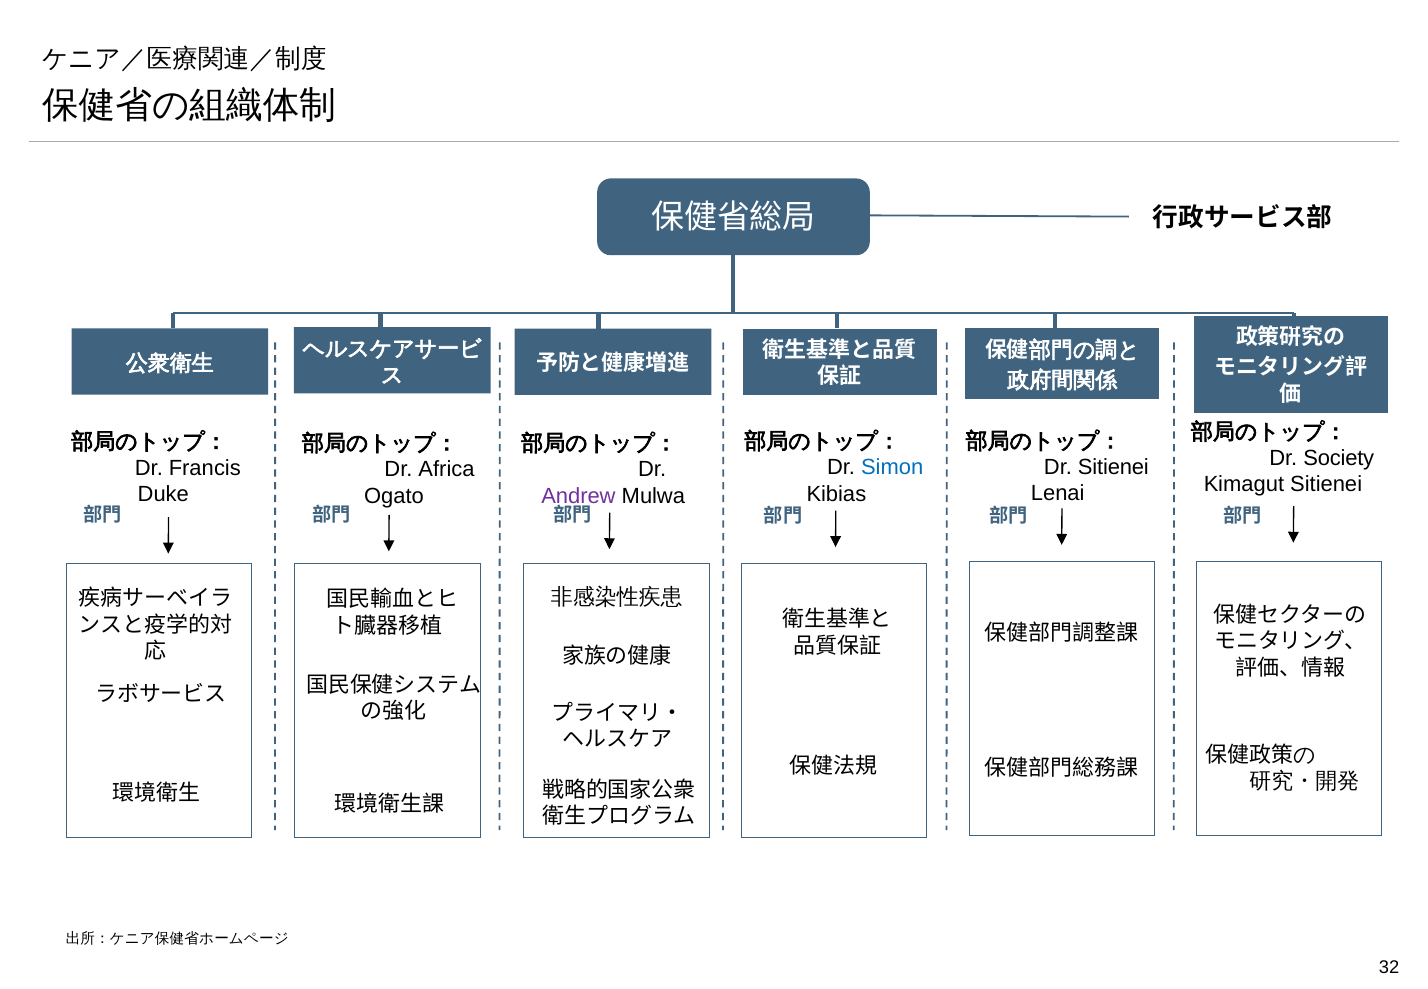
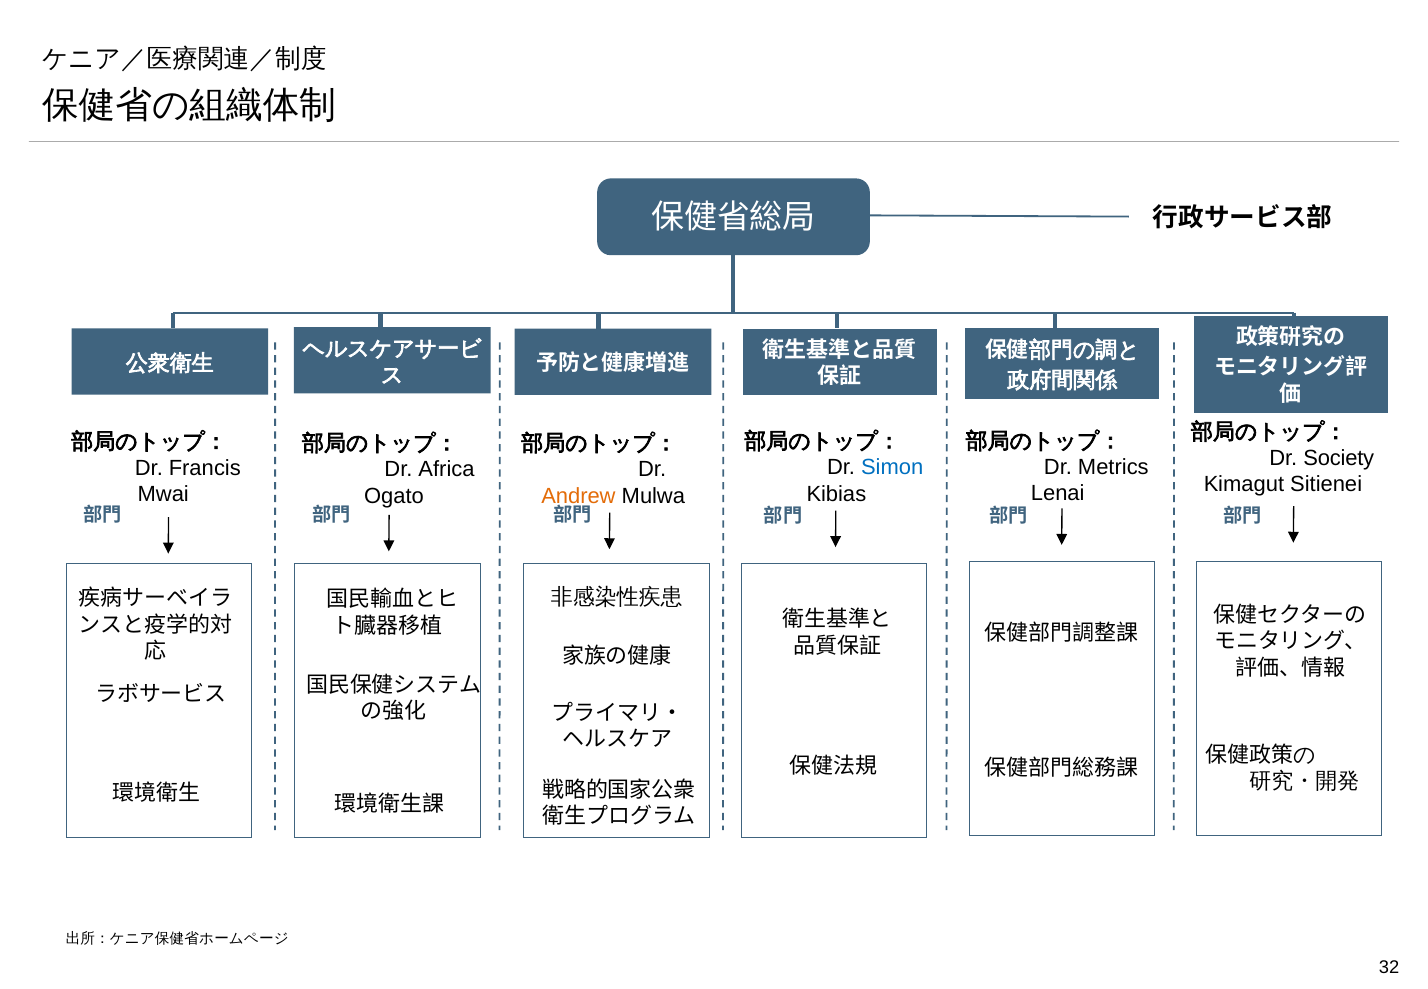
Dr Sitienei: Sitienei -> Metrics (1113, 467)
Duke: Duke -> Mwai (163, 494)
Andrew colour: purple -> orange (578, 496)
